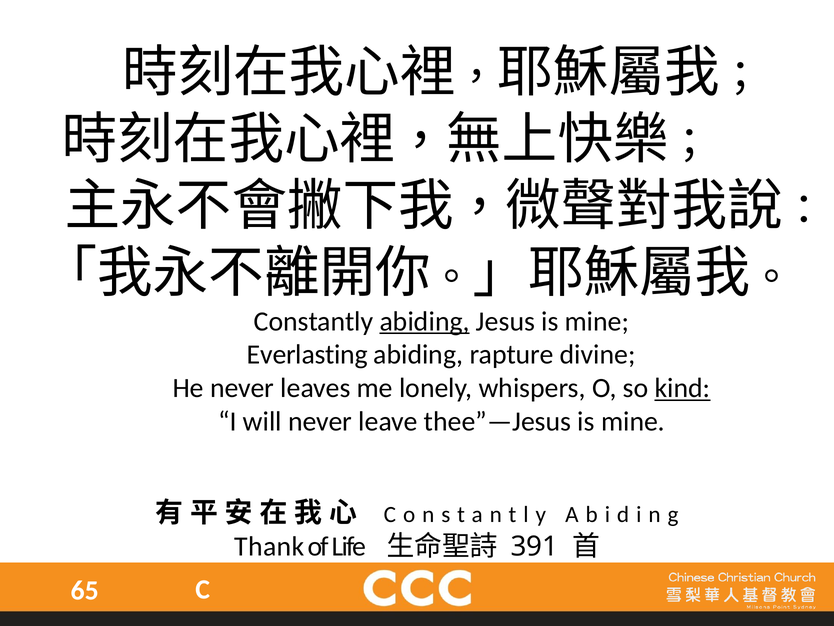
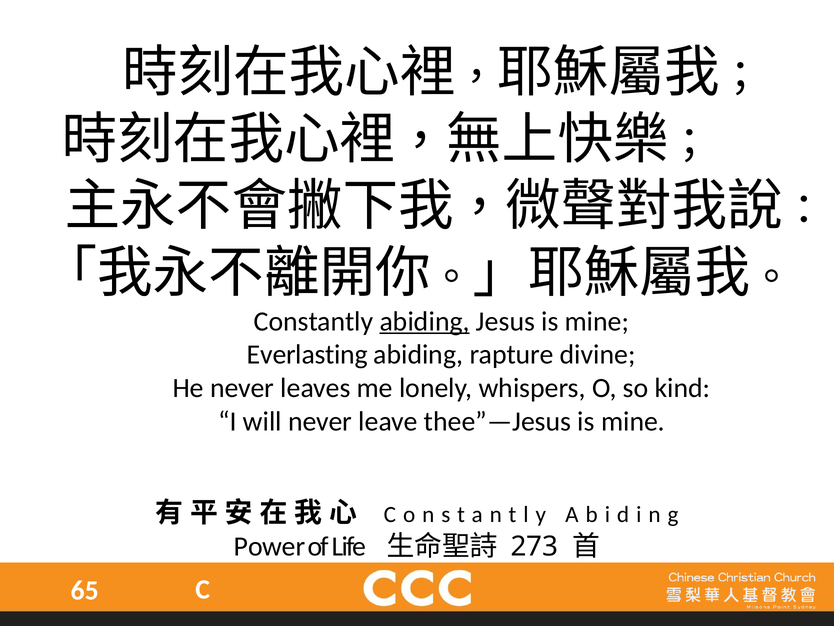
kind underline: present -> none (683, 388)
Thank: Thank -> Power (270, 546)
391: 391 -> 273 (534, 546)
